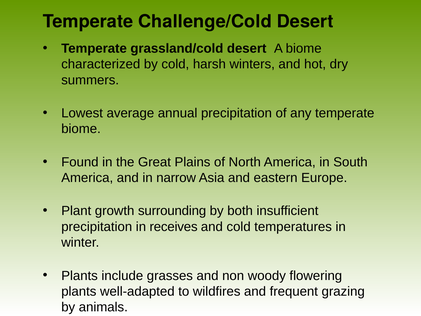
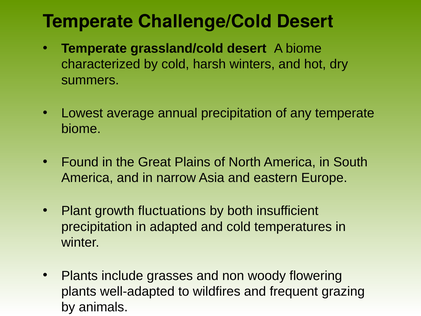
surrounding: surrounding -> fluctuations (172, 211)
receives: receives -> adapted (173, 227)
